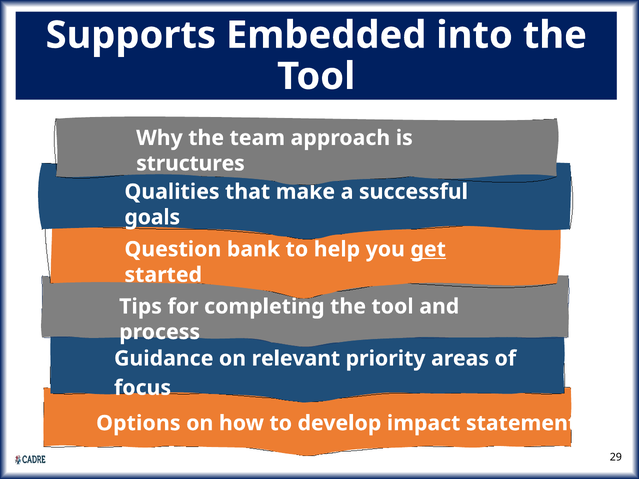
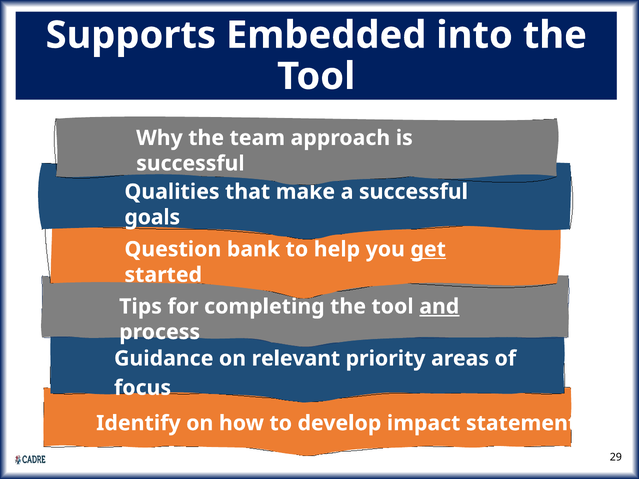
structures: structures -> successful (190, 164)
and underline: none -> present (439, 307)
Options: Options -> Identify (138, 423)
